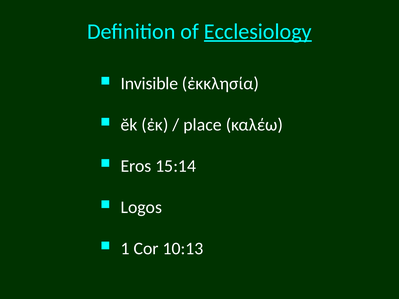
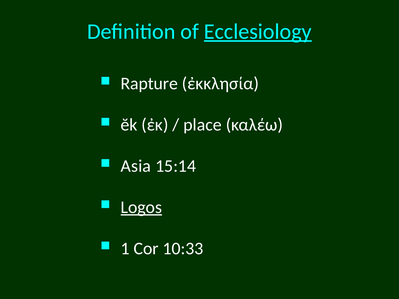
Invisible: Invisible -> Rapture (149, 84)
Eros: Eros -> Asia (136, 166)
Logos underline: none -> present (141, 207)
10:13: 10:13 -> 10:33 (183, 249)
